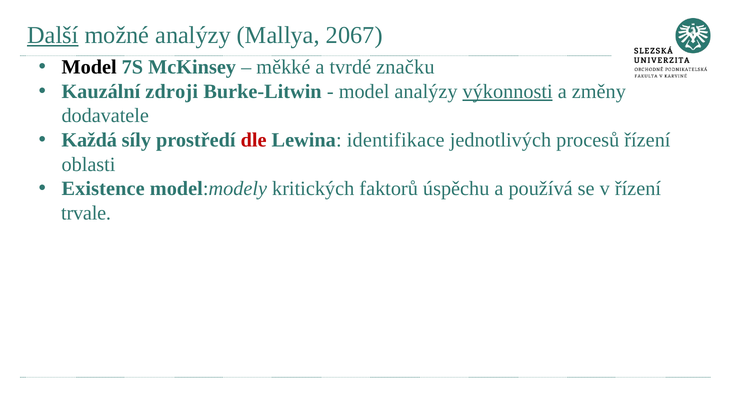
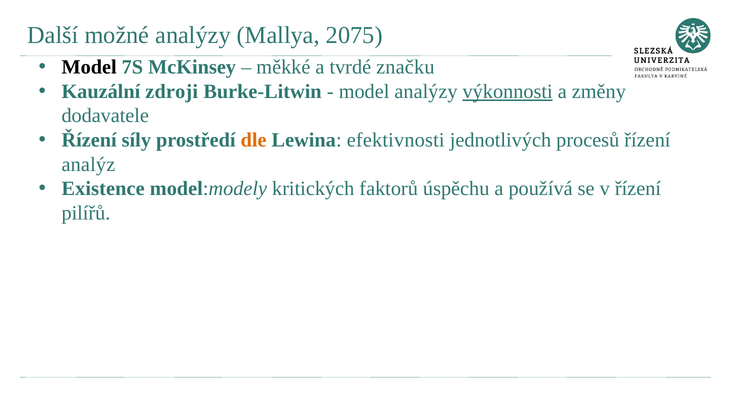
Další underline: present -> none (53, 35)
2067: 2067 -> 2075 (354, 35)
Každá: Každá -> Řízení (89, 140)
dle colour: red -> orange (254, 140)
identifikace: identifikace -> efektivnosti (396, 140)
oblasti: oblasti -> analýz (88, 164)
trvale: trvale -> pilířů (86, 213)
